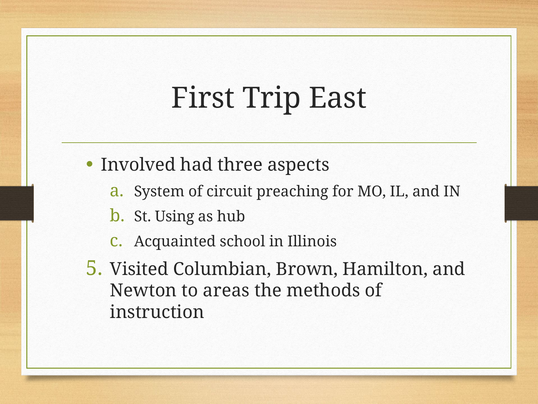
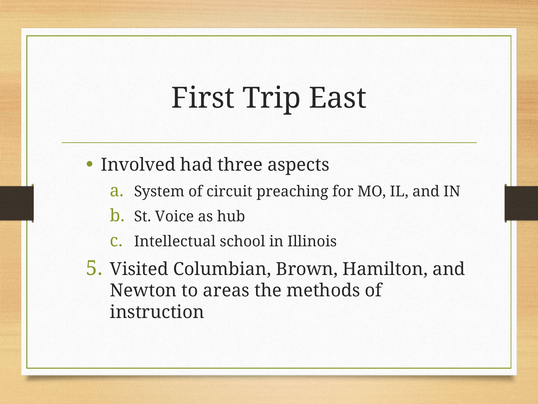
Using: Using -> Voice (174, 216)
Acquainted: Acquainted -> Intellectual (175, 241)
